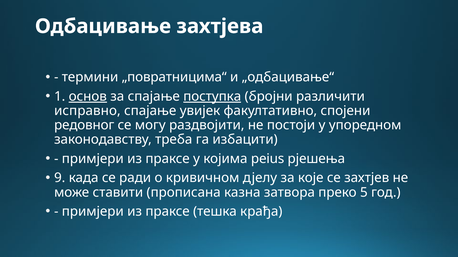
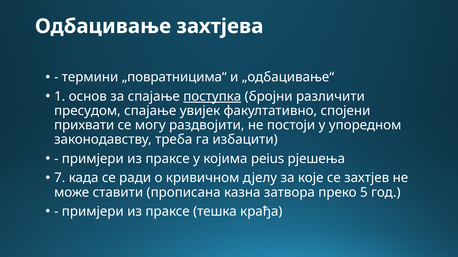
основ underline: present -> none (88, 97)
исправно: исправно -> пресудом (87, 111)
редовног: редовног -> прихвати (84, 125)
9: 9 -> 7 (60, 178)
